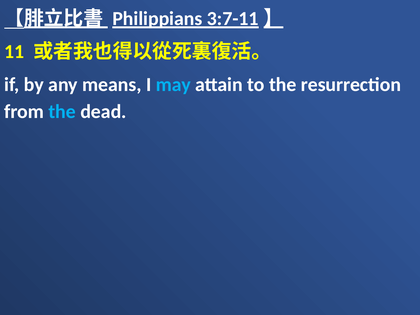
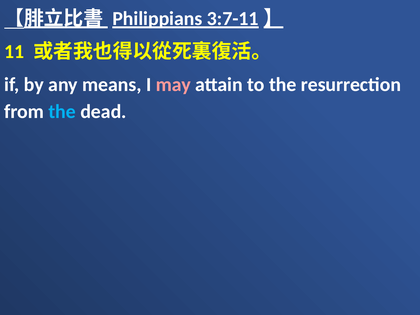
may colour: light blue -> pink (173, 85)
